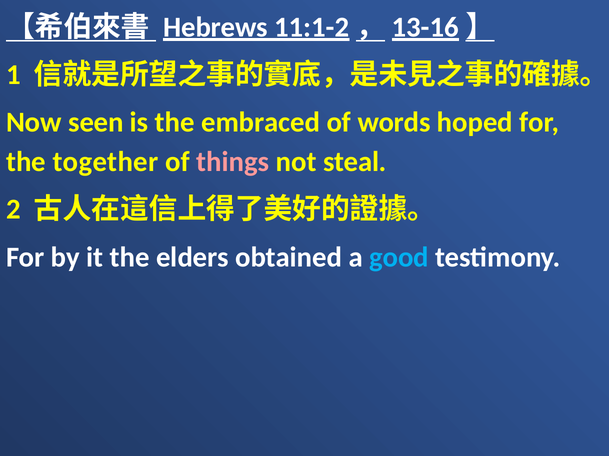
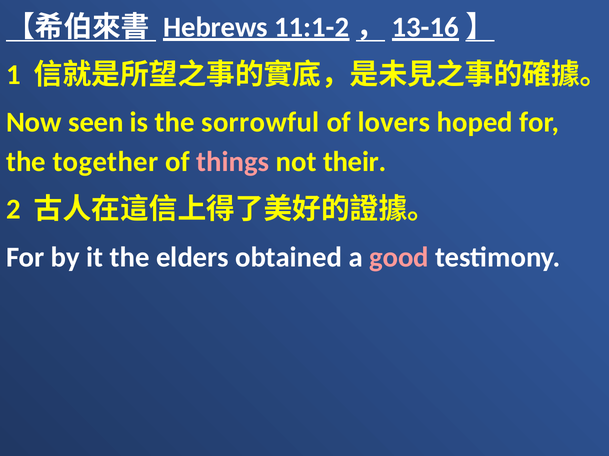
embraced: embraced -> sorrowful (260, 123)
words: words -> lovers (394, 123)
steal: steal -> their (355, 162)
good colour: light blue -> pink (399, 258)
